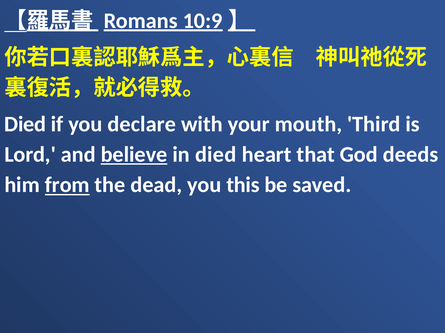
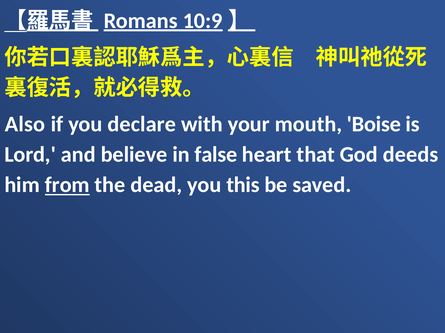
Died: Died -> Also (25, 125)
Third: Third -> Boise (374, 125)
believe underline: present -> none (134, 155)
in died: died -> false (216, 155)
